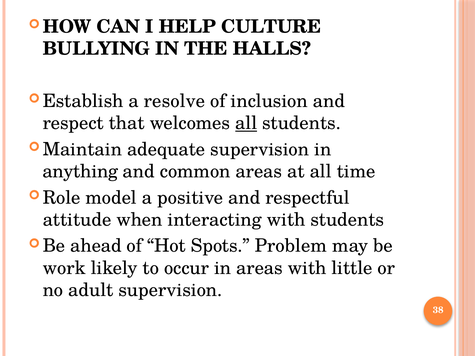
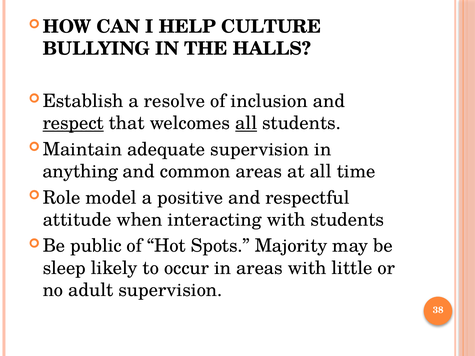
respect underline: none -> present (73, 123)
ahead: ahead -> public (96, 246)
Problem: Problem -> Majority (291, 246)
work: work -> sleep (64, 268)
